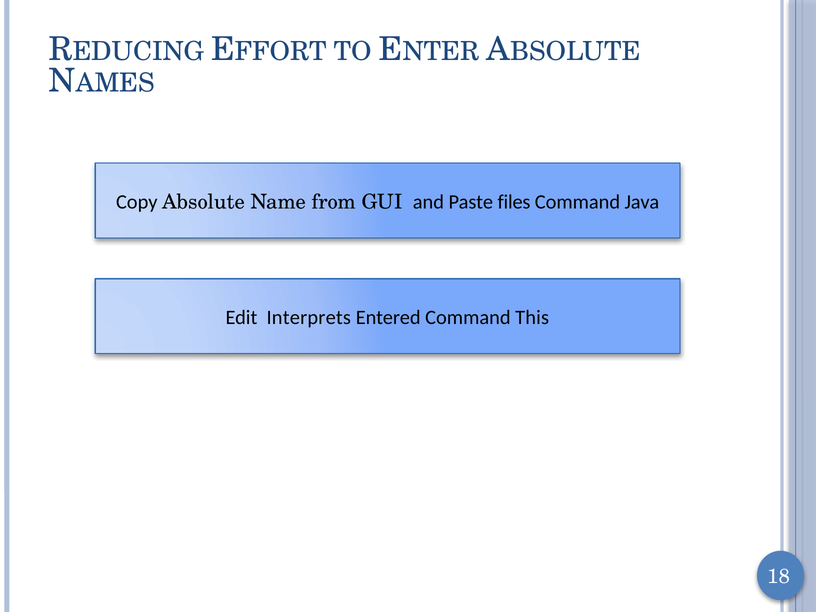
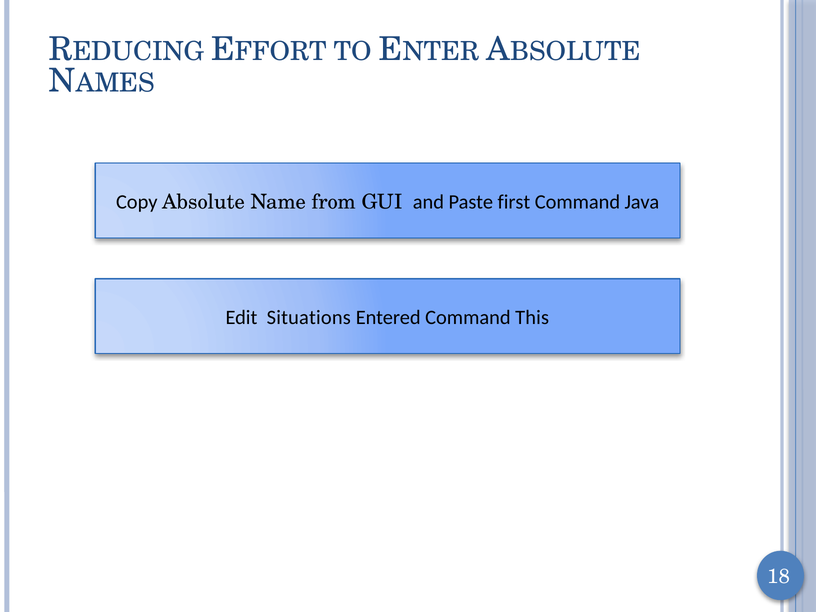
files: files -> first (514, 202)
Interprets: Interprets -> Situations (309, 318)
